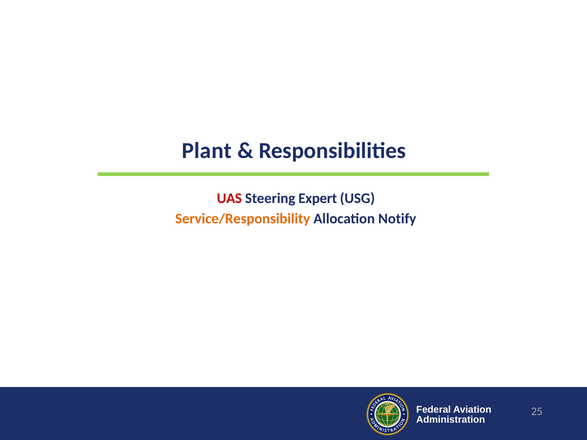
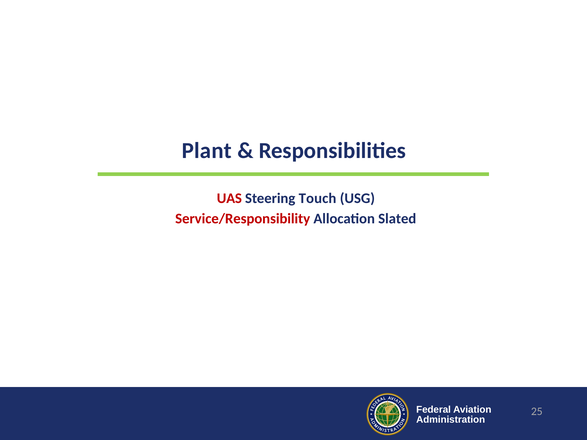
Expert: Expert -> Touch (318, 199)
Service/Responsibility colour: orange -> red (243, 219)
Notify: Notify -> Slated (397, 219)
